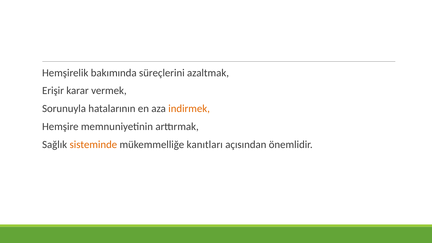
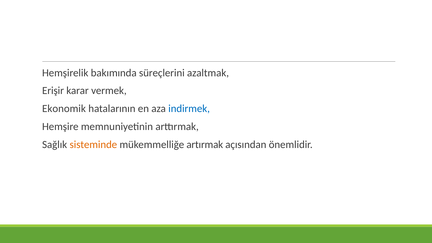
Sorunuyla: Sorunuyla -> Ekonomik (64, 109)
indirmek colour: orange -> blue (189, 109)
kanıtları: kanıtları -> artırmak (205, 145)
